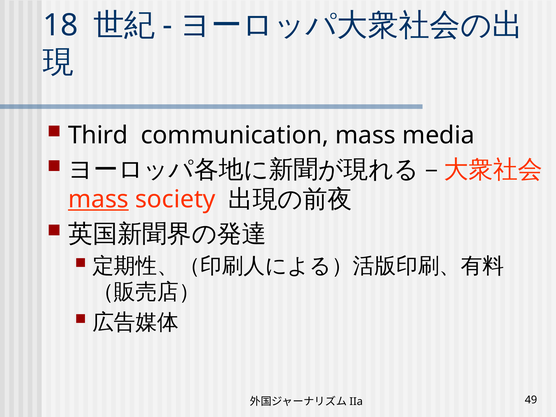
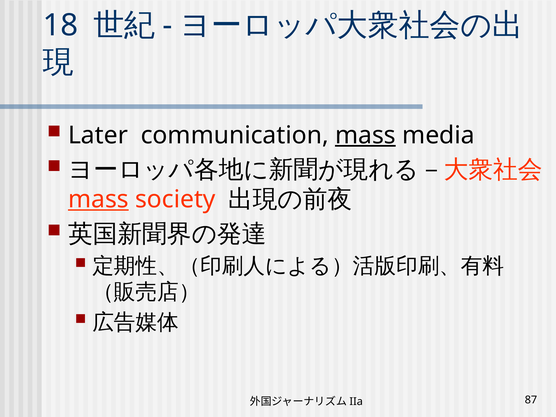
Third: Third -> Later (98, 135)
mass underline: none -> present (365, 135)
49: 49 -> 87 (531, 400)
